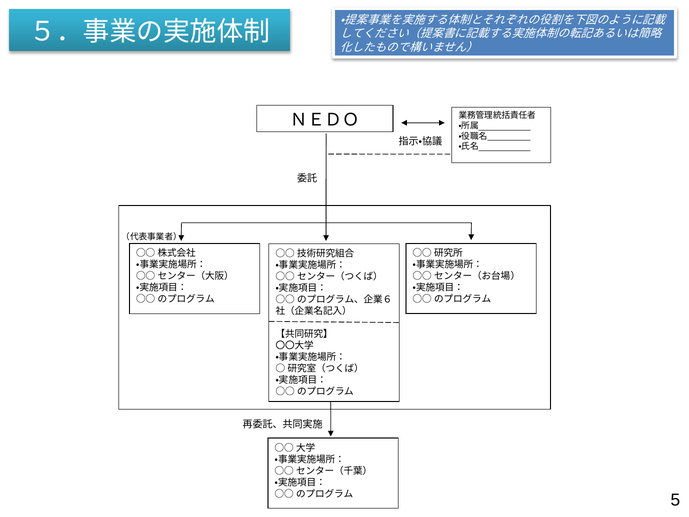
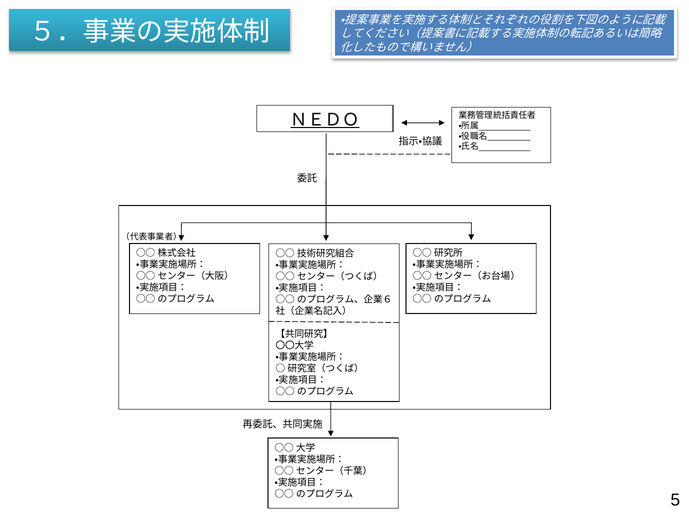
ＮＥＤＯ underline: none -> present (325, 120)
